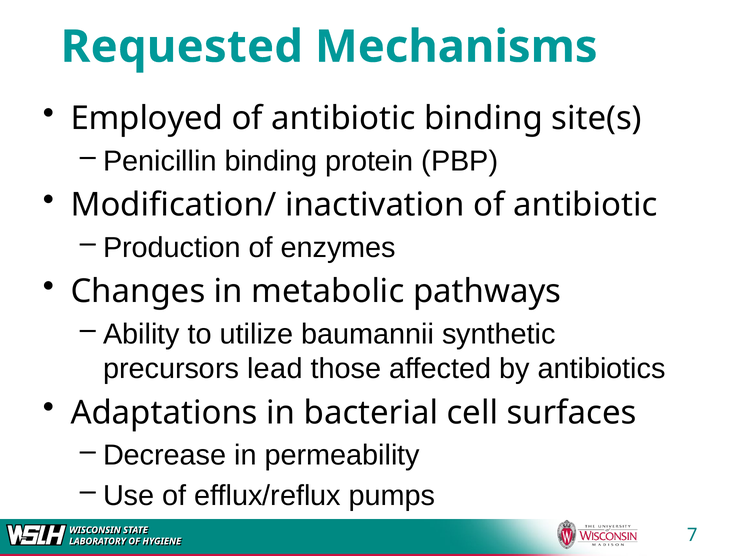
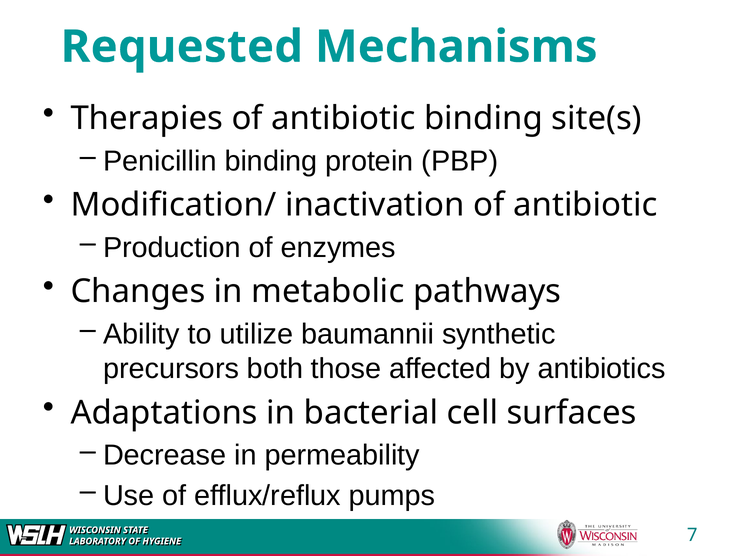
Employed: Employed -> Therapies (147, 119)
lead: lead -> both (275, 369)
